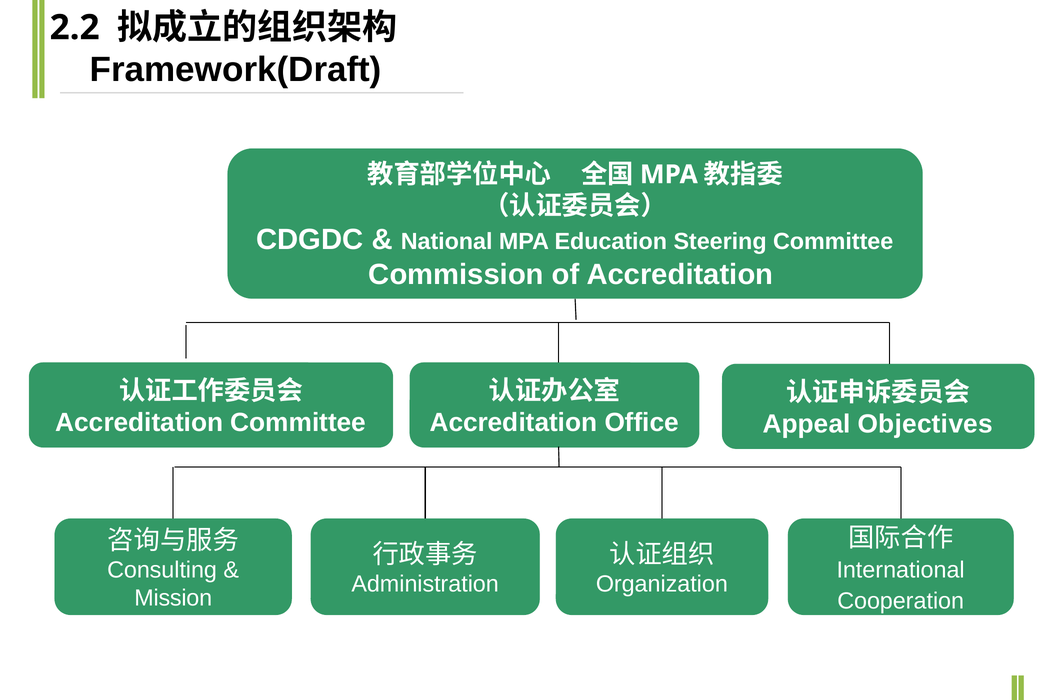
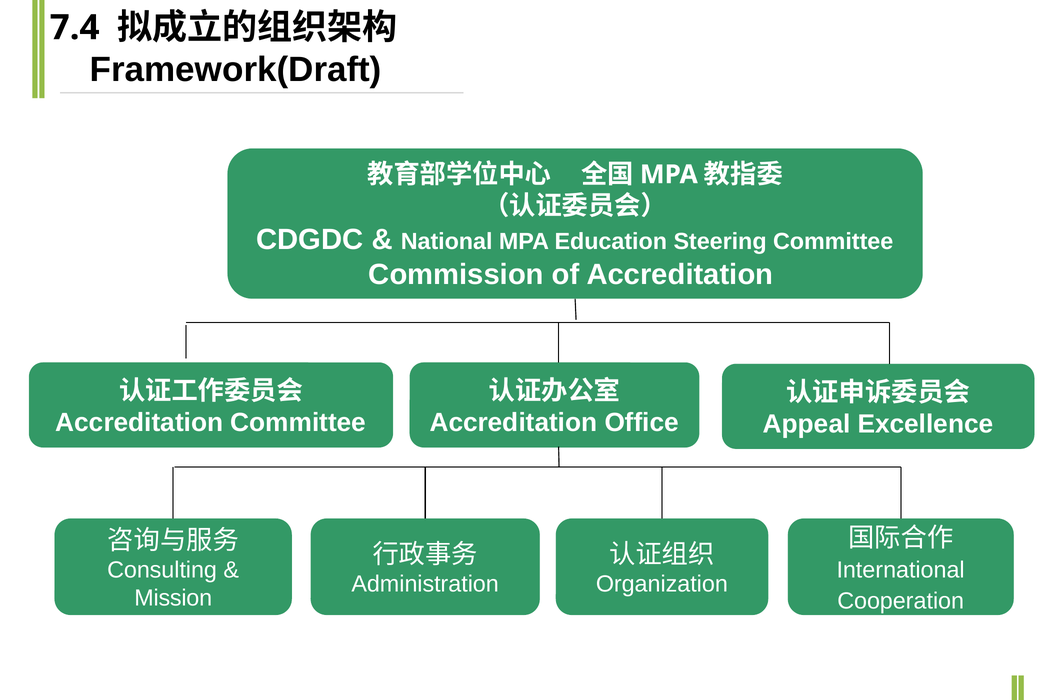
2.2: 2.2 -> 7.4 (75, 28)
Objectives: Objectives -> Excellence (925, 424)
